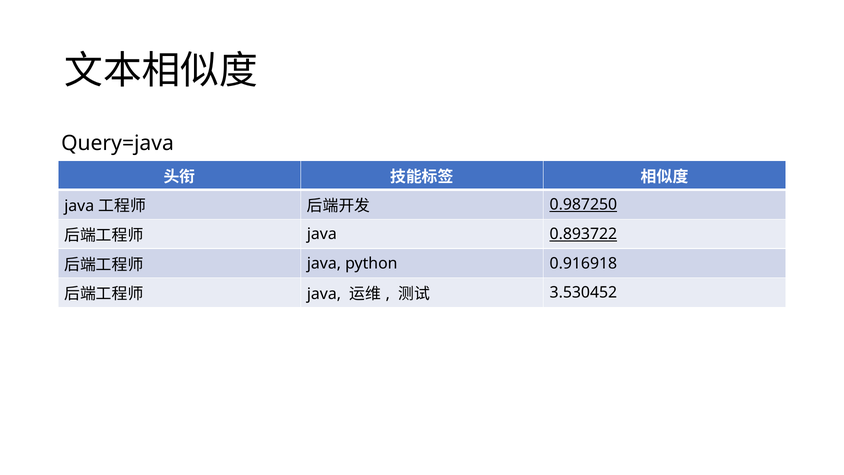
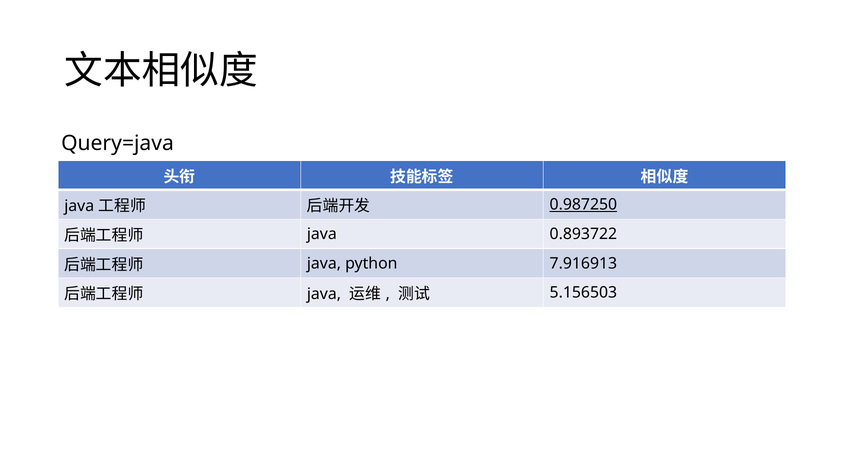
0.893722 underline: present -> none (583, 234)
0.916918: 0.916918 -> 7.916913 (583, 263)
3.530452: 3.530452 -> 5.156503 (583, 292)
